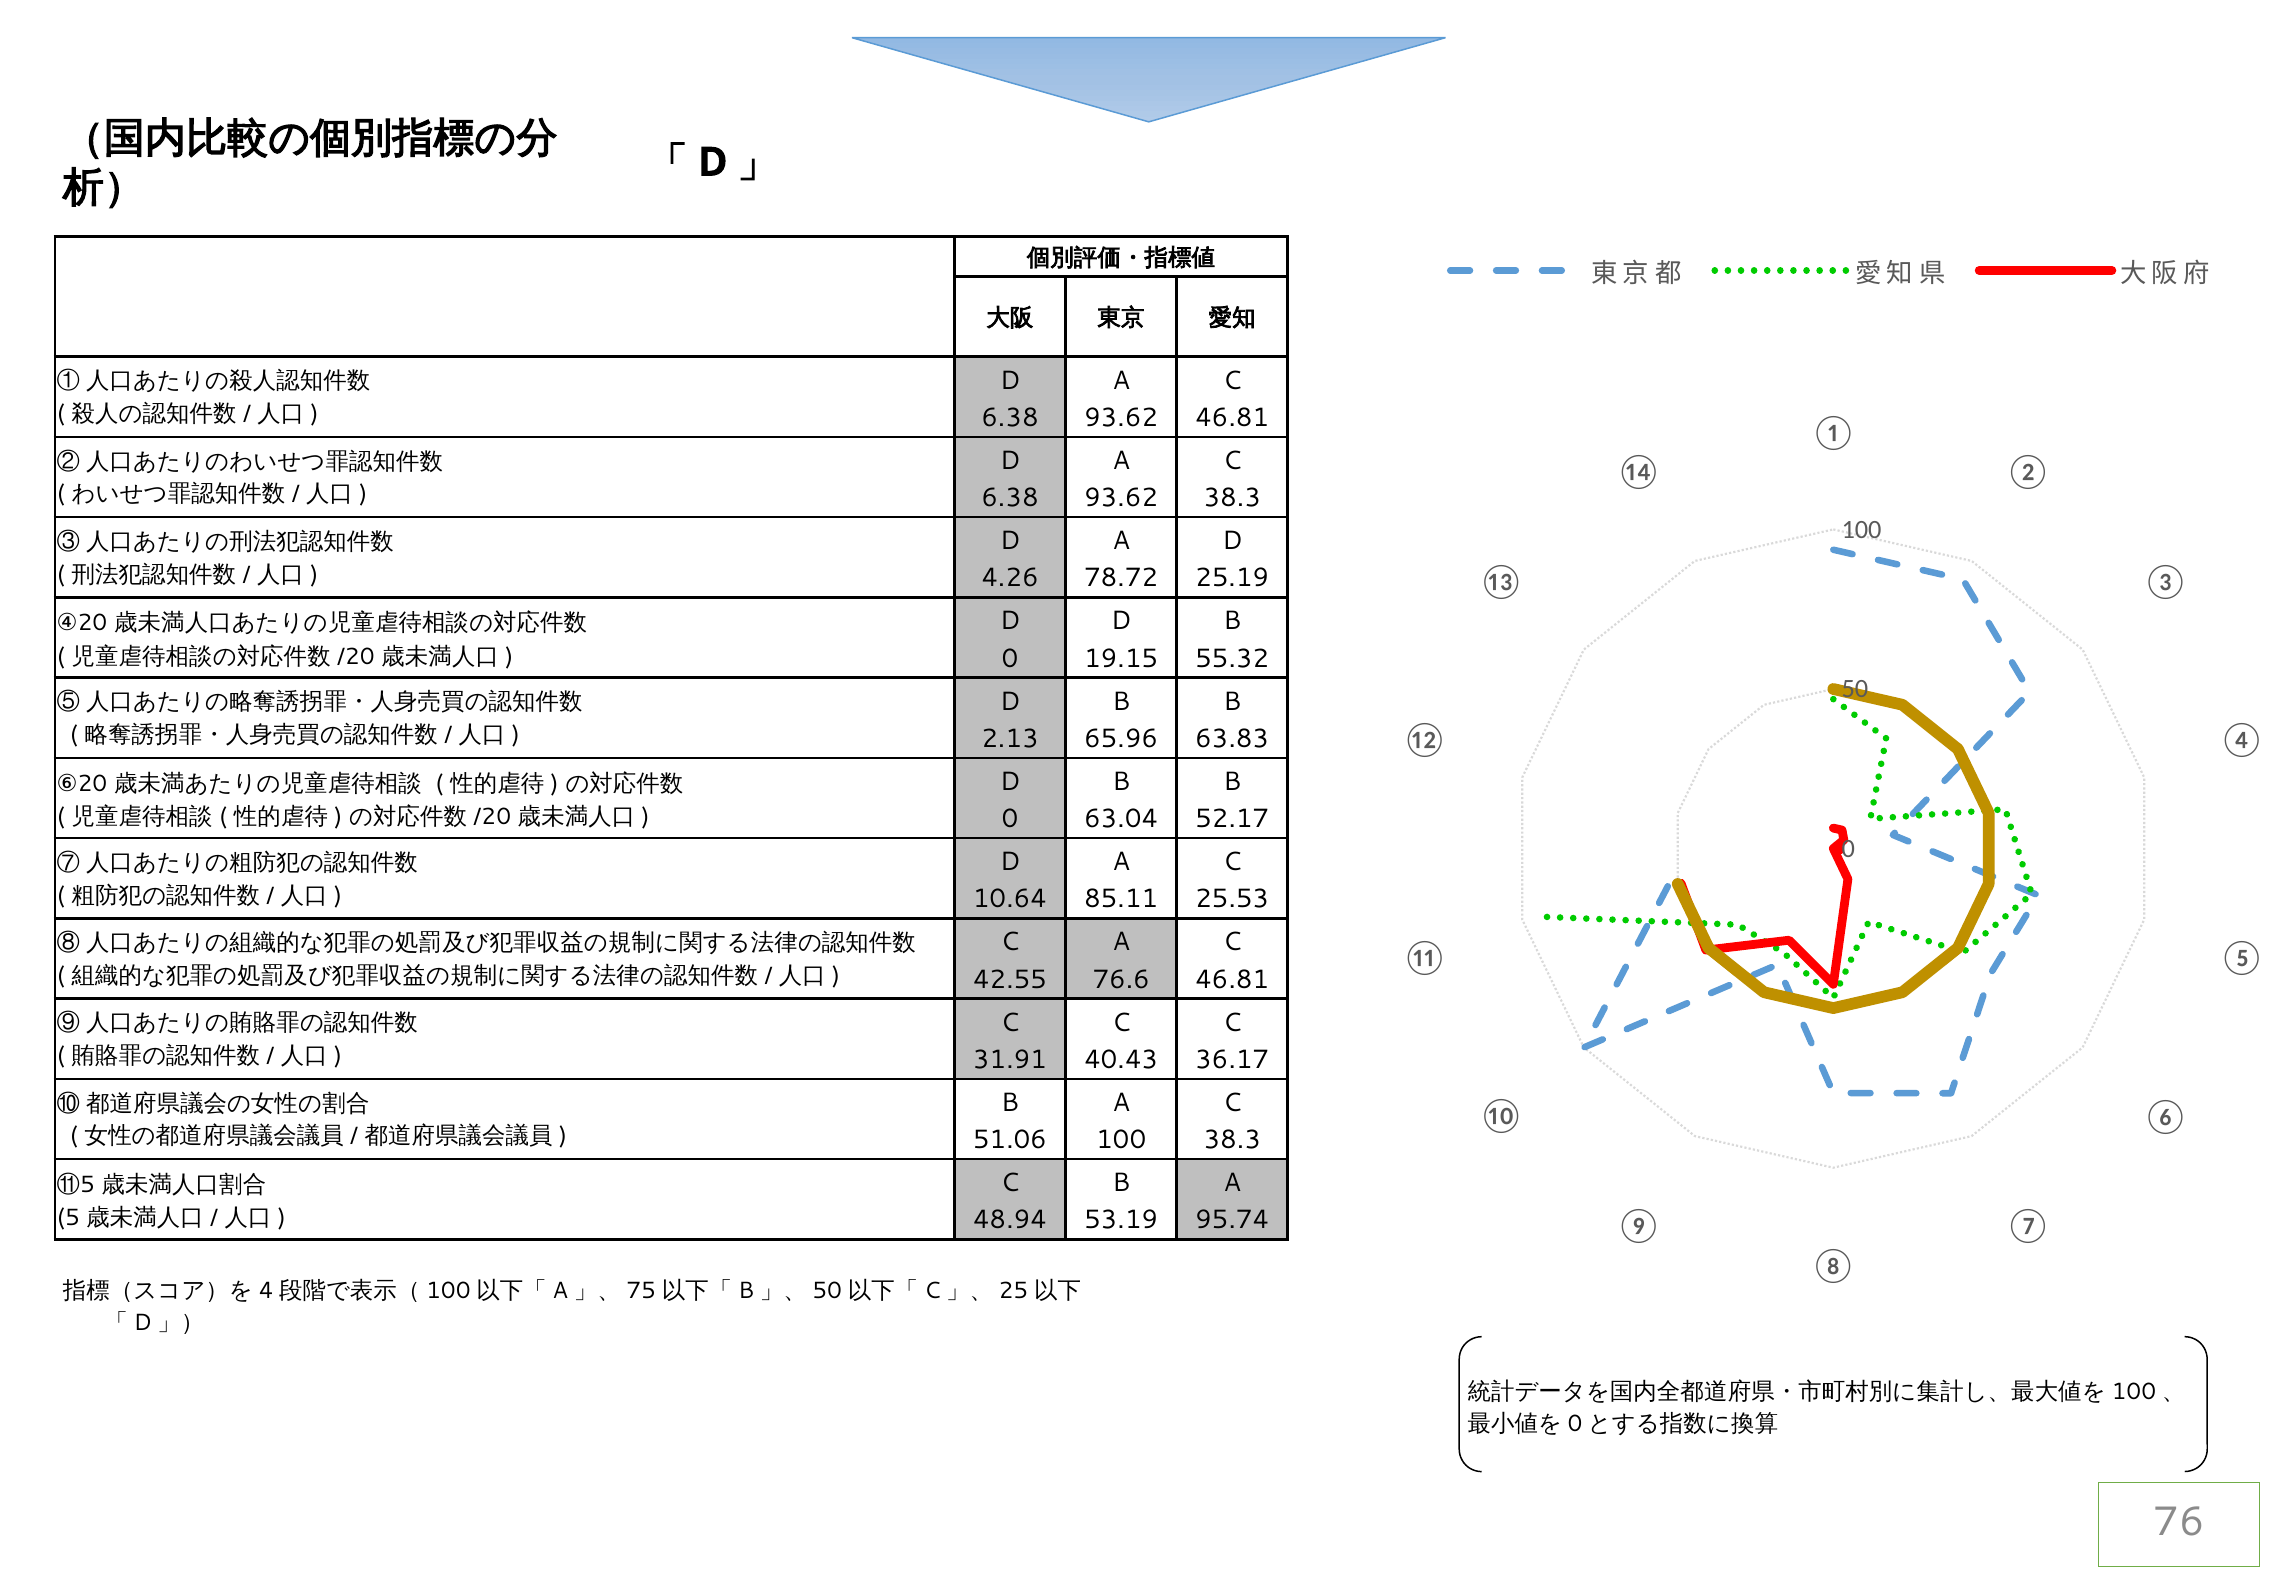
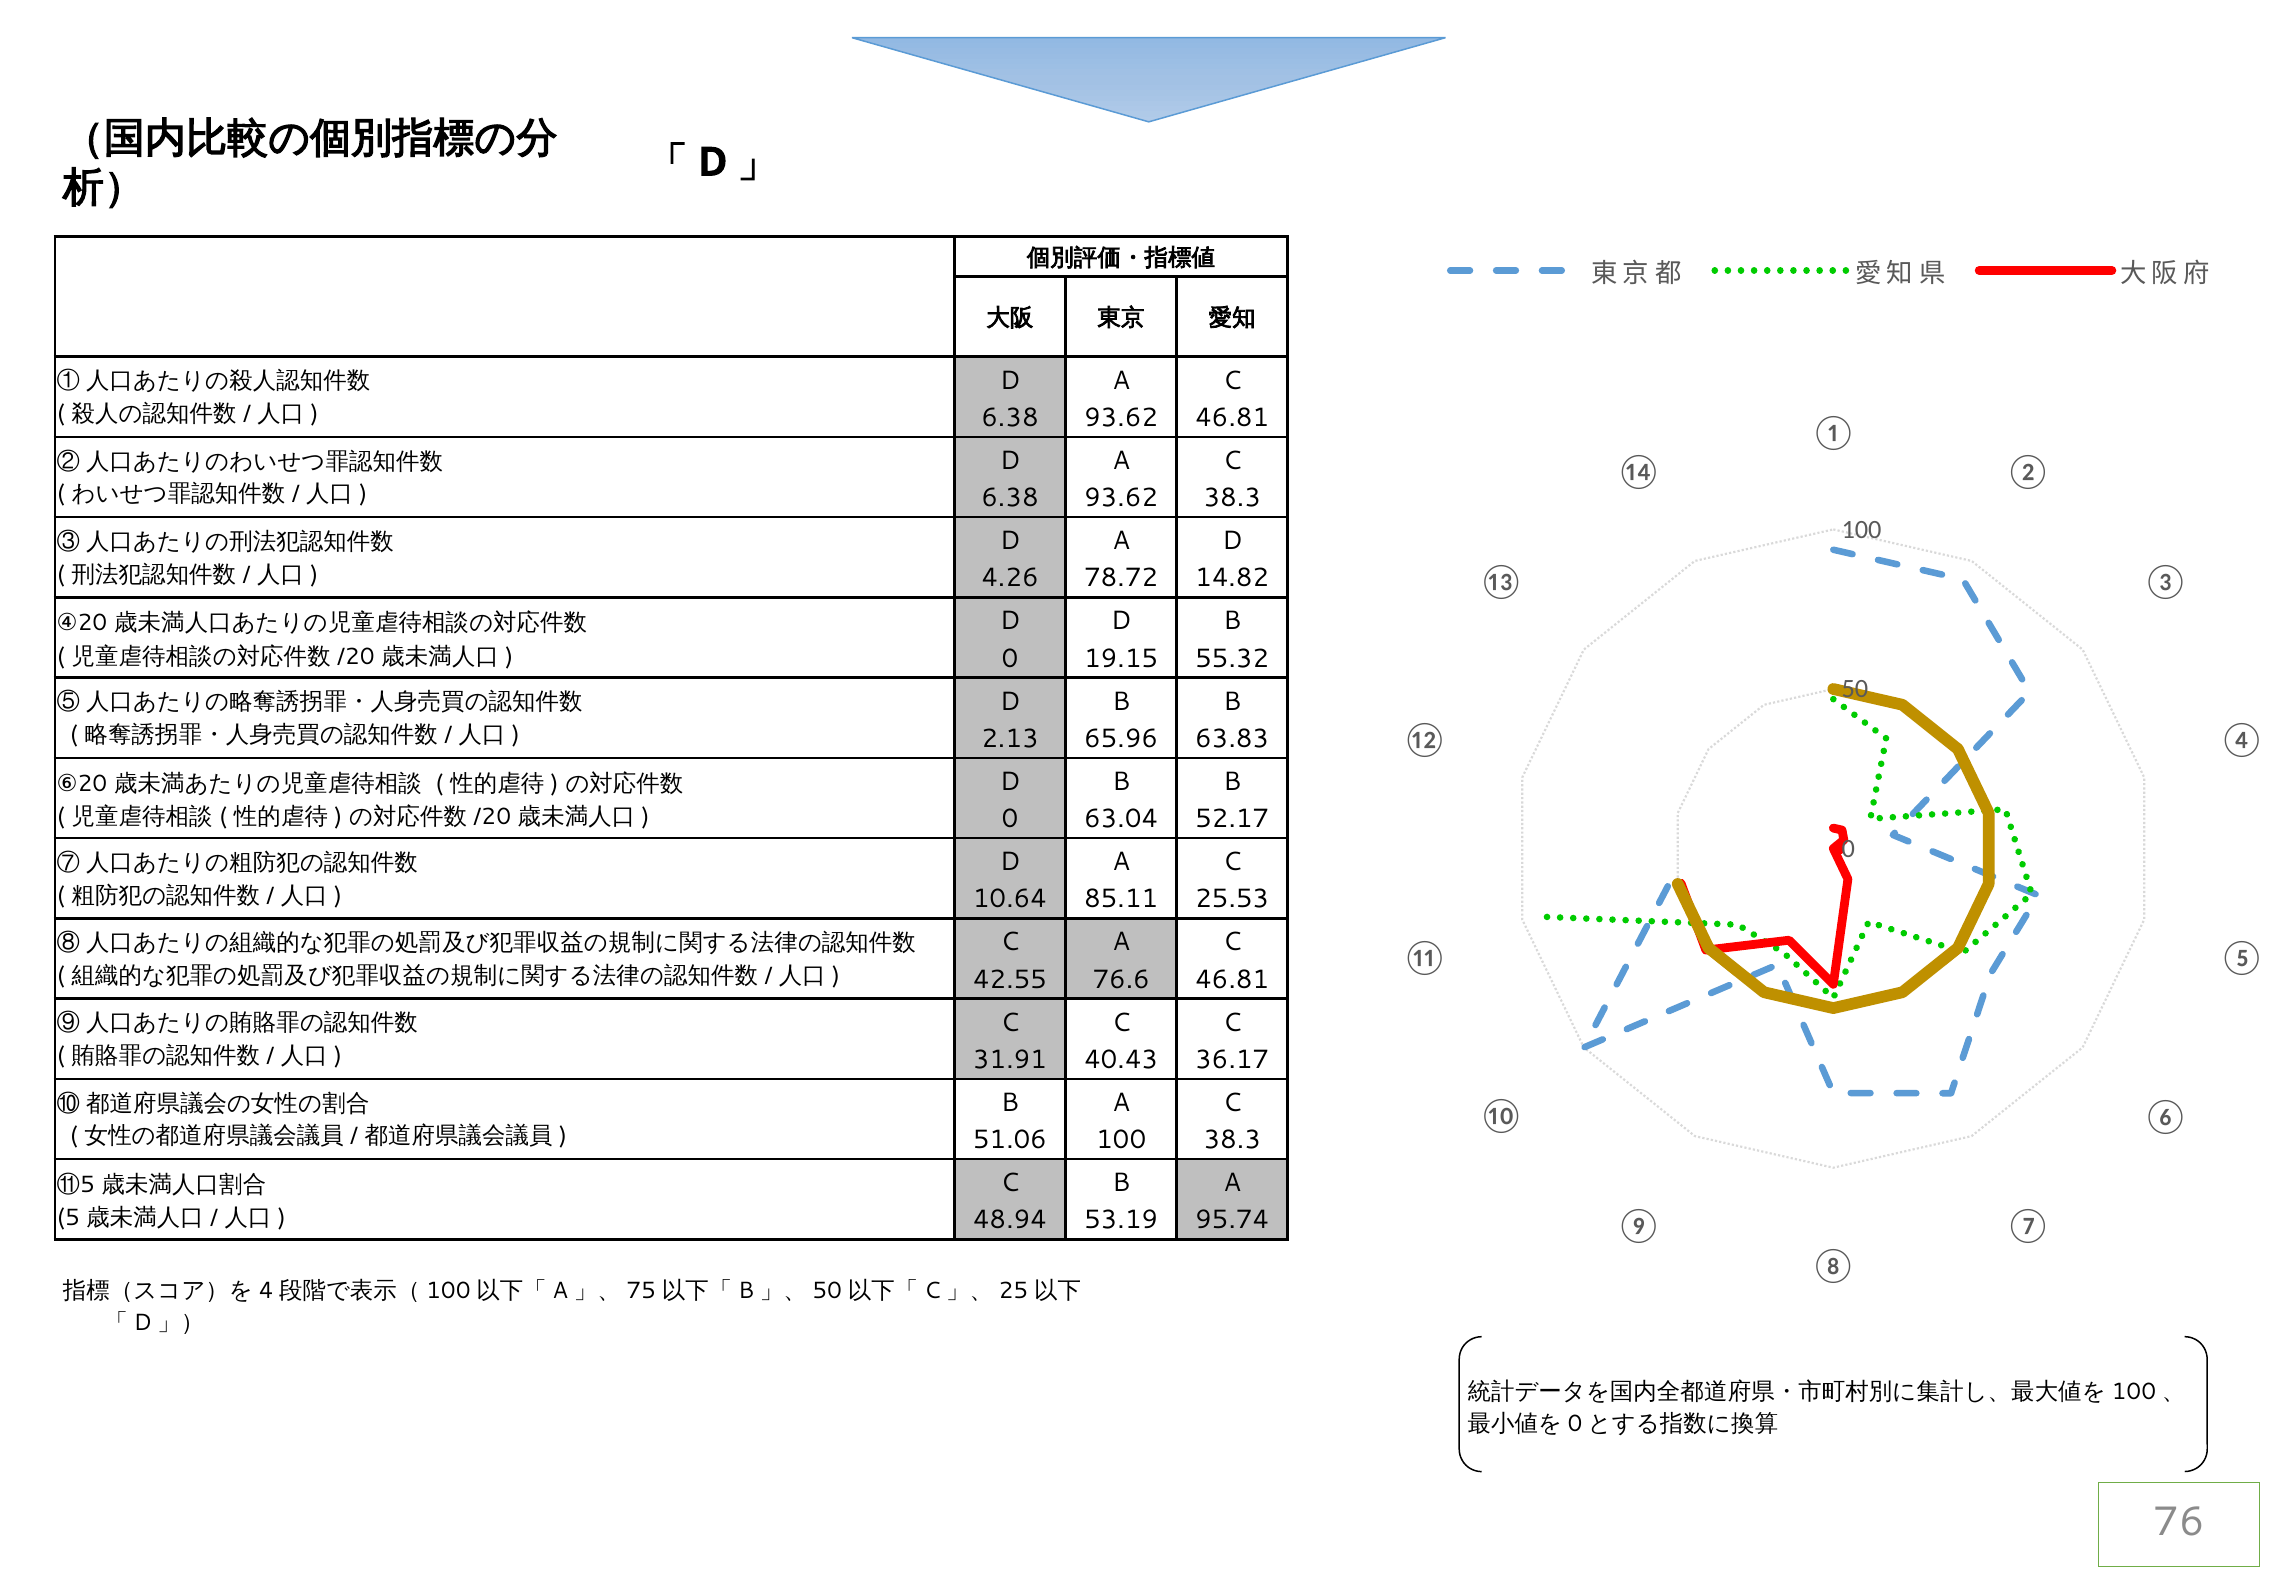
25.19: 25.19 -> 14.82 (1232, 578)
